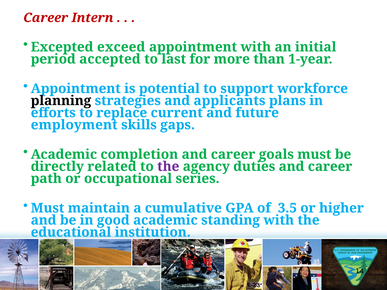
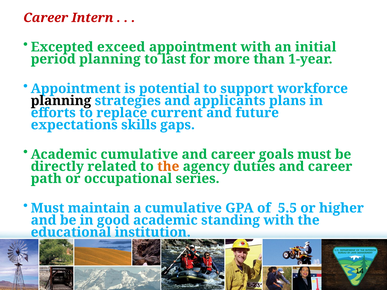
period accepted: accepted -> planning (110, 59)
employment: employment -> expectations (74, 125)
Academic completion: completion -> cumulative (139, 155)
the colour: purple -> orange (168, 167)
3.5: 3.5 -> 5.5 (287, 208)
